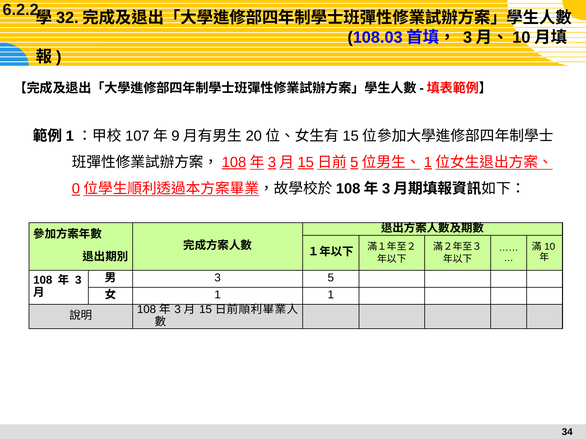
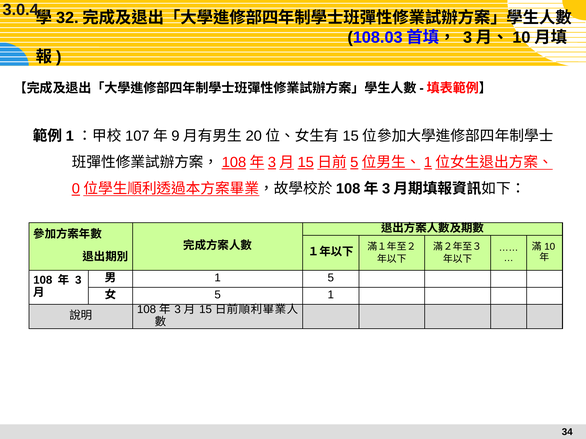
6.2.2: 6.2.2 -> 3.0.4 (21, 10)
3: 3 -> 1 (218, 278)
1: 1 -> 5 (218, 295)
